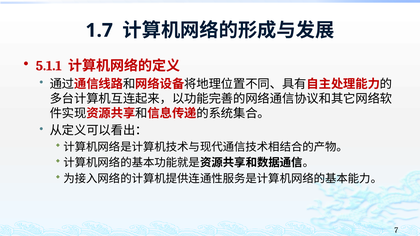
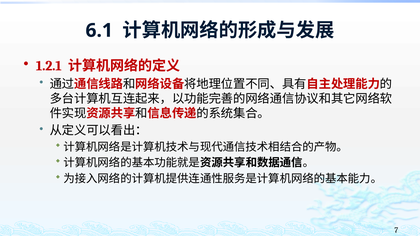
1.7: 1.7 -> 6.1 (99, 30)
5.1.1: 5.1.1 -> 1.2.1 (49, 66)
